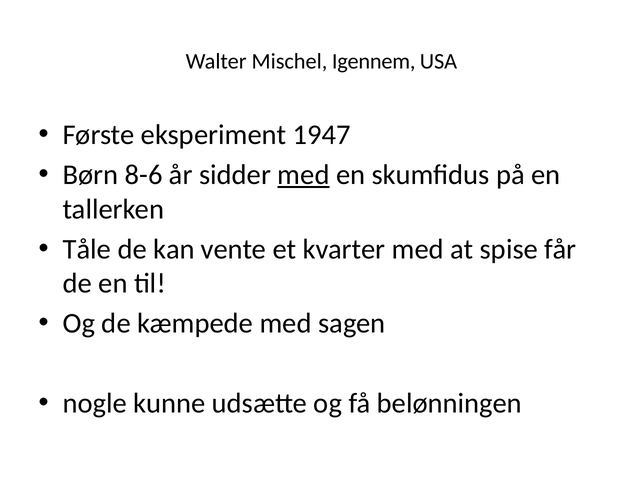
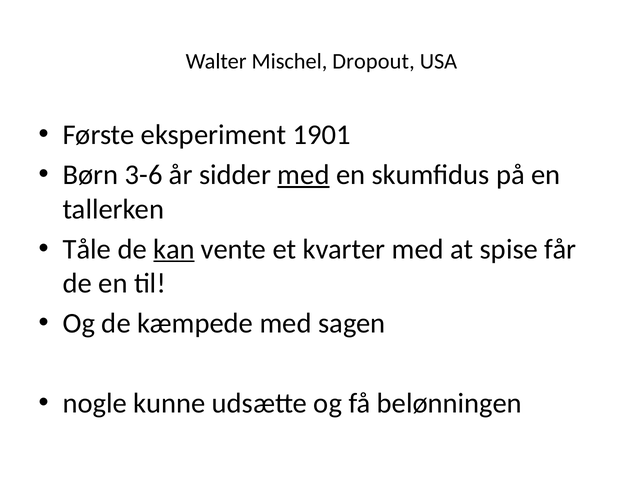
Igennem: Igennem -> Dropout (373, 62)
1947: 1947 -> 1901 (322, 135)
8-6: 8-6 -> 3-6 (144, 175)
kan underline: none -> present (174, 249)
